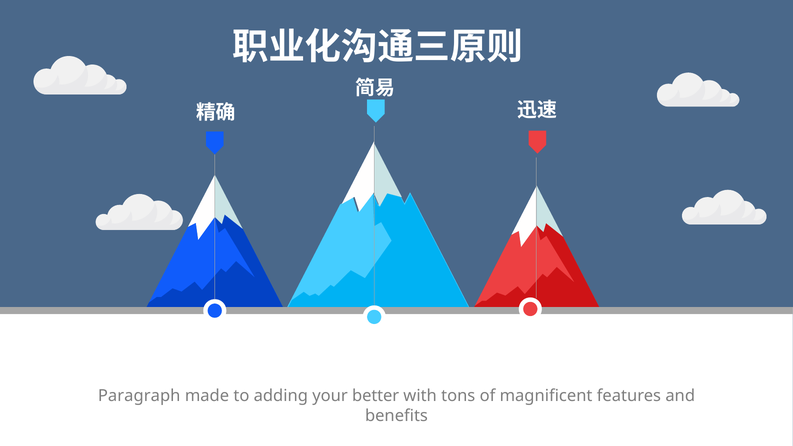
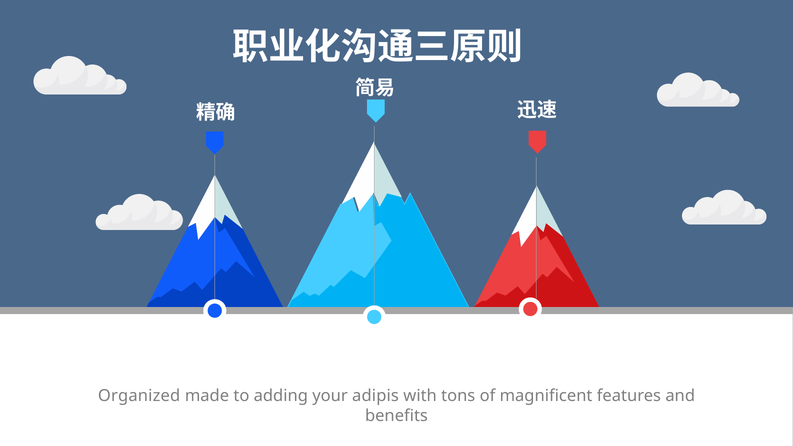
Paragraph: Paragraph -> Organized (139, 396)
better: better -> adipis (376, 396)
